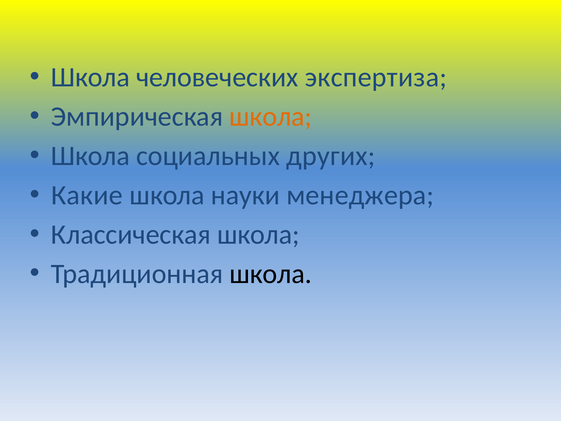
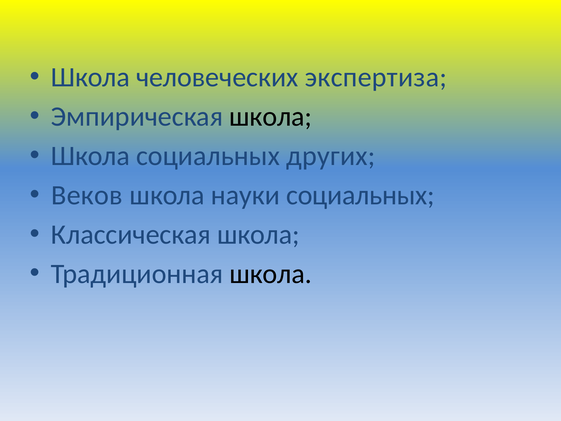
школа colour: orange -> black (271, 117)
Какие: Какие -> Веков (87, 195)
науки менеджера: менеджера -> социальных (360, 195)
